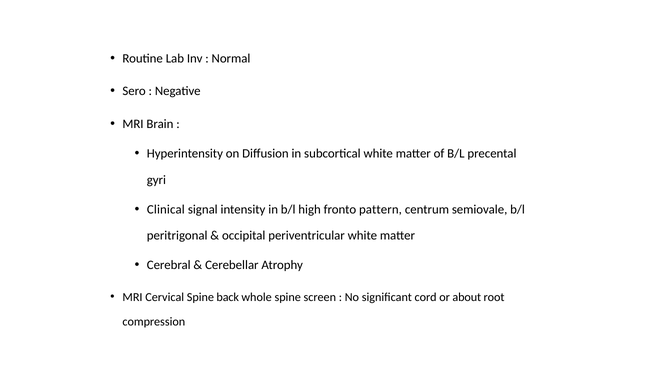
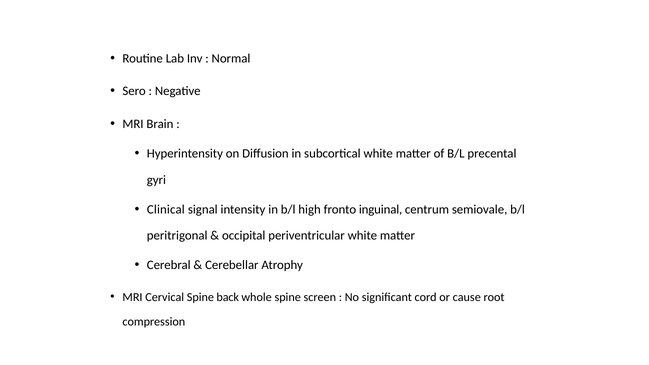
pattern: pattern -> inguinal (381, 209)
about: about -> cause (467, 297)
